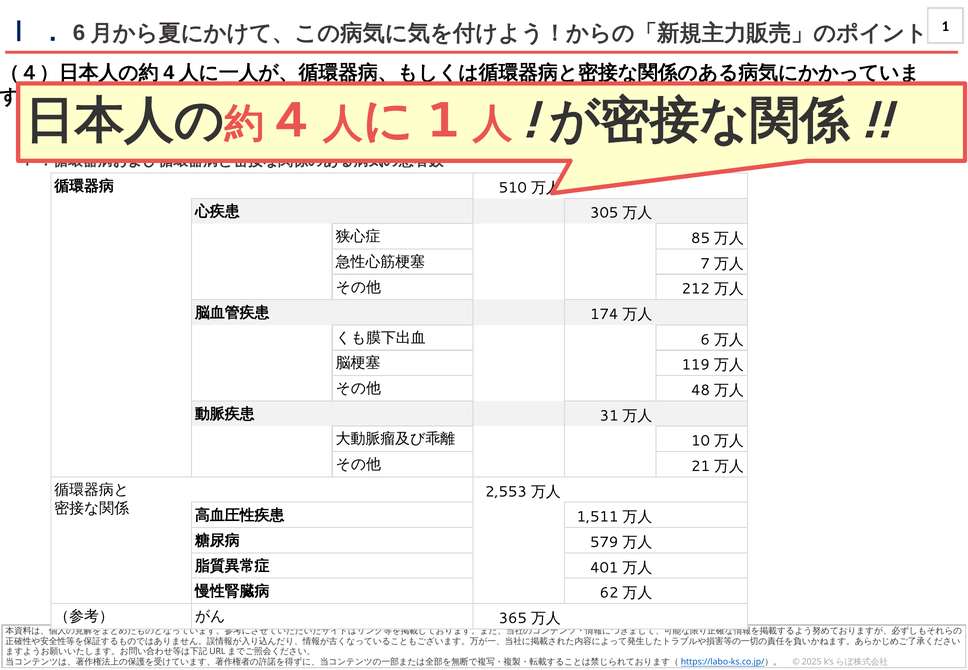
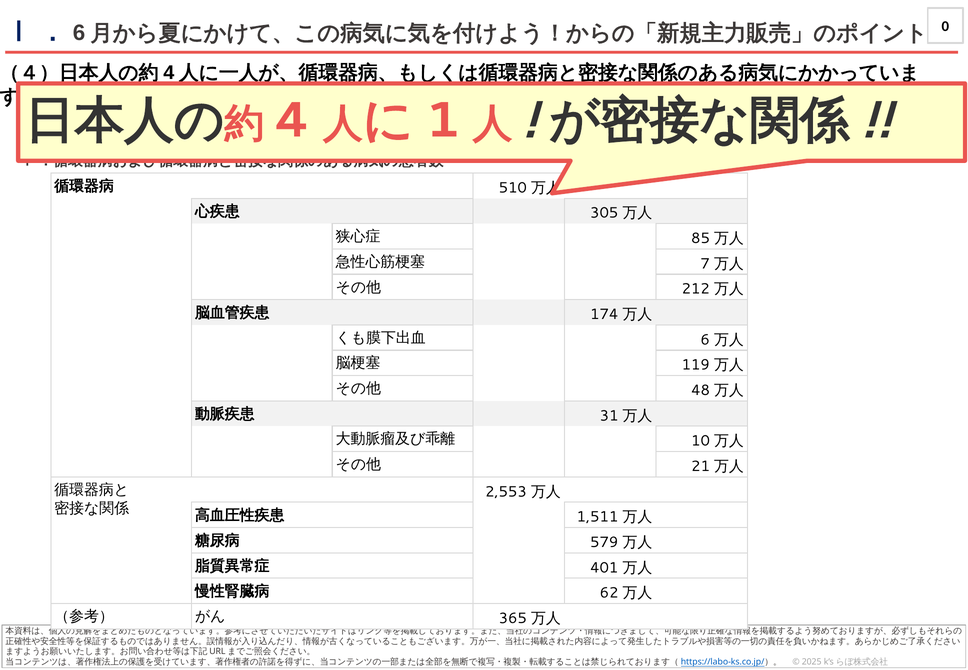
1: 1 -> 0 (945, 26)
